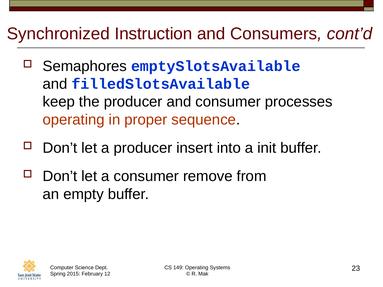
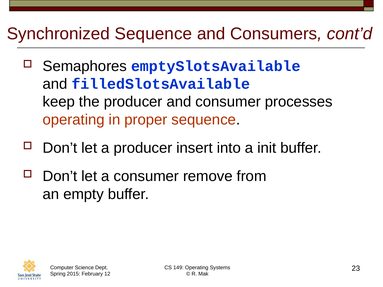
Synchronized Instruction: Instruction -> Sequence (153, 34)
